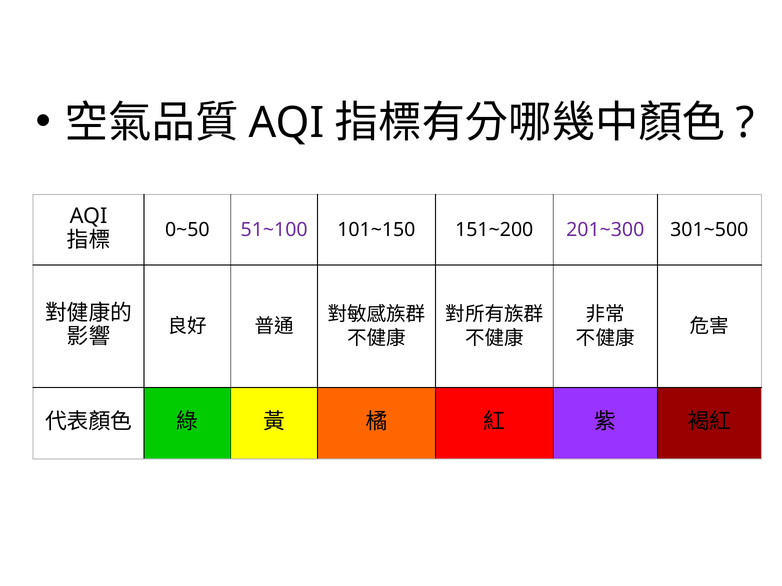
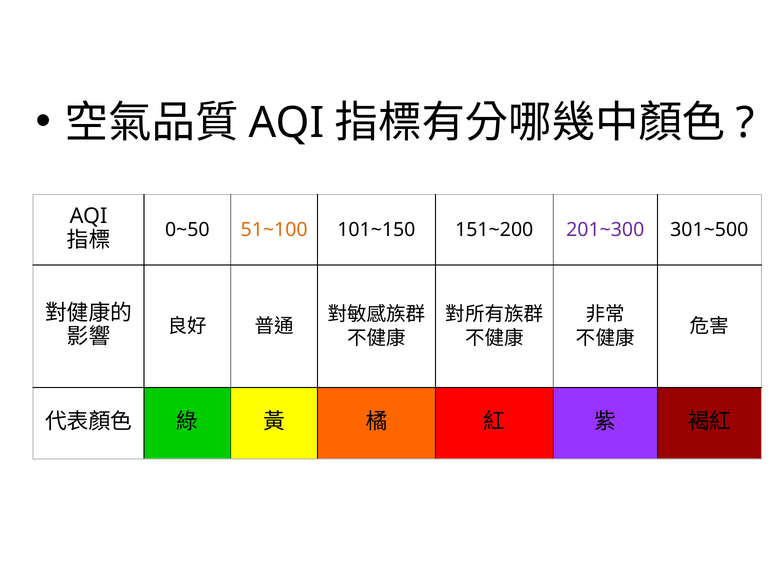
51~100 colour: purple -> orange (274, 230)
